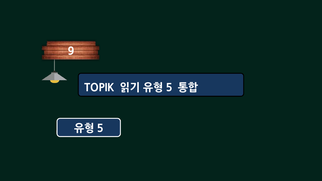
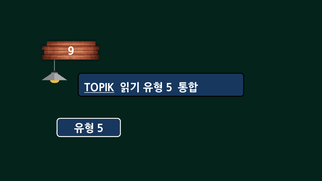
TOPIK underline: none -> present (99, 88)
